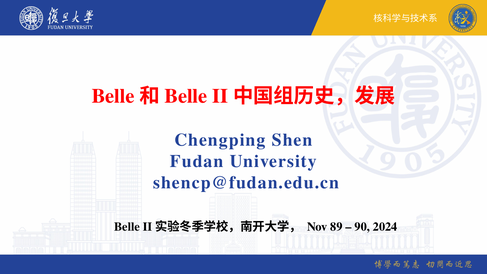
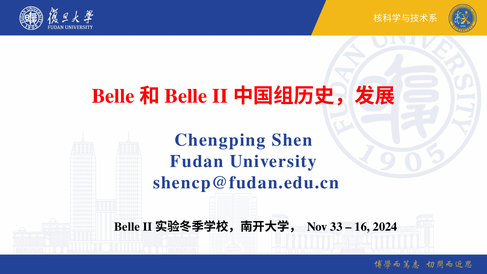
89: 89 -> 33 (336, 227)
90: 90 -> 16 (362, 227)
